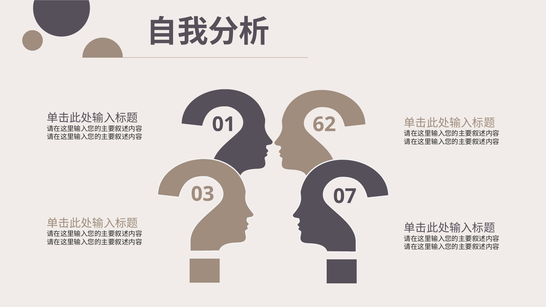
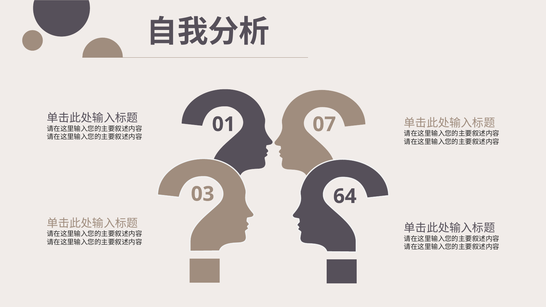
62: 62 -> 07 (324, 124)
07: 07 -> 64 (345, 196)
